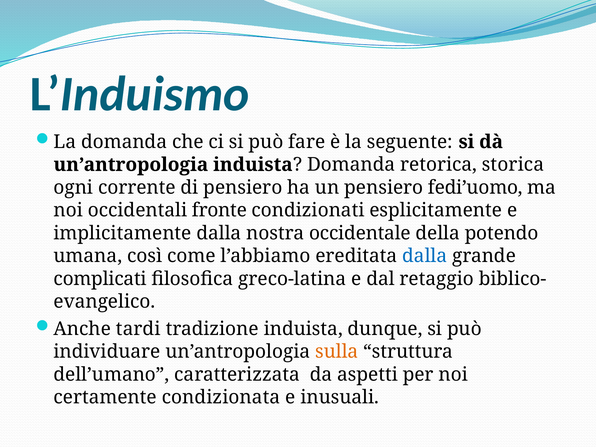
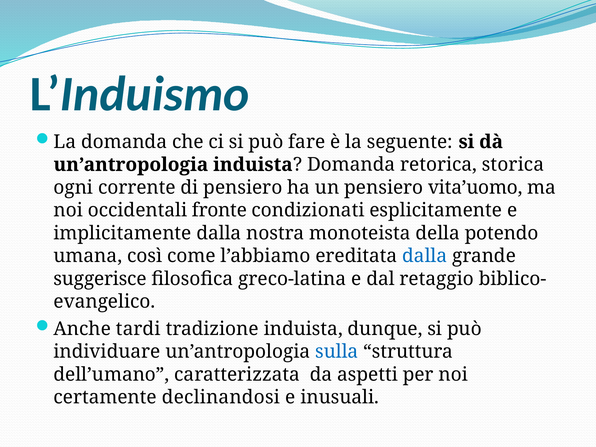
fedi’uomo: fedi’uomo -> vita’uomo (475, 187)
occidentale: occidentale -> monoteista (360, 233)
complicati: complicati -> suggerisce (100, 279)
sulla colour: orange -> blue (337, 352)
condizionata: condizionata -> declinandosi (221, 397)
